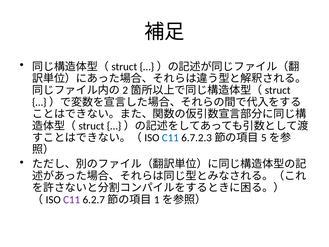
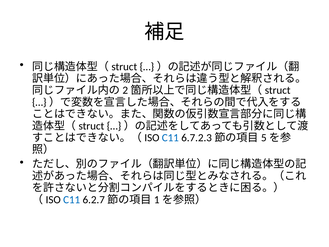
C11 colour: purple -> blue (72, 199)
